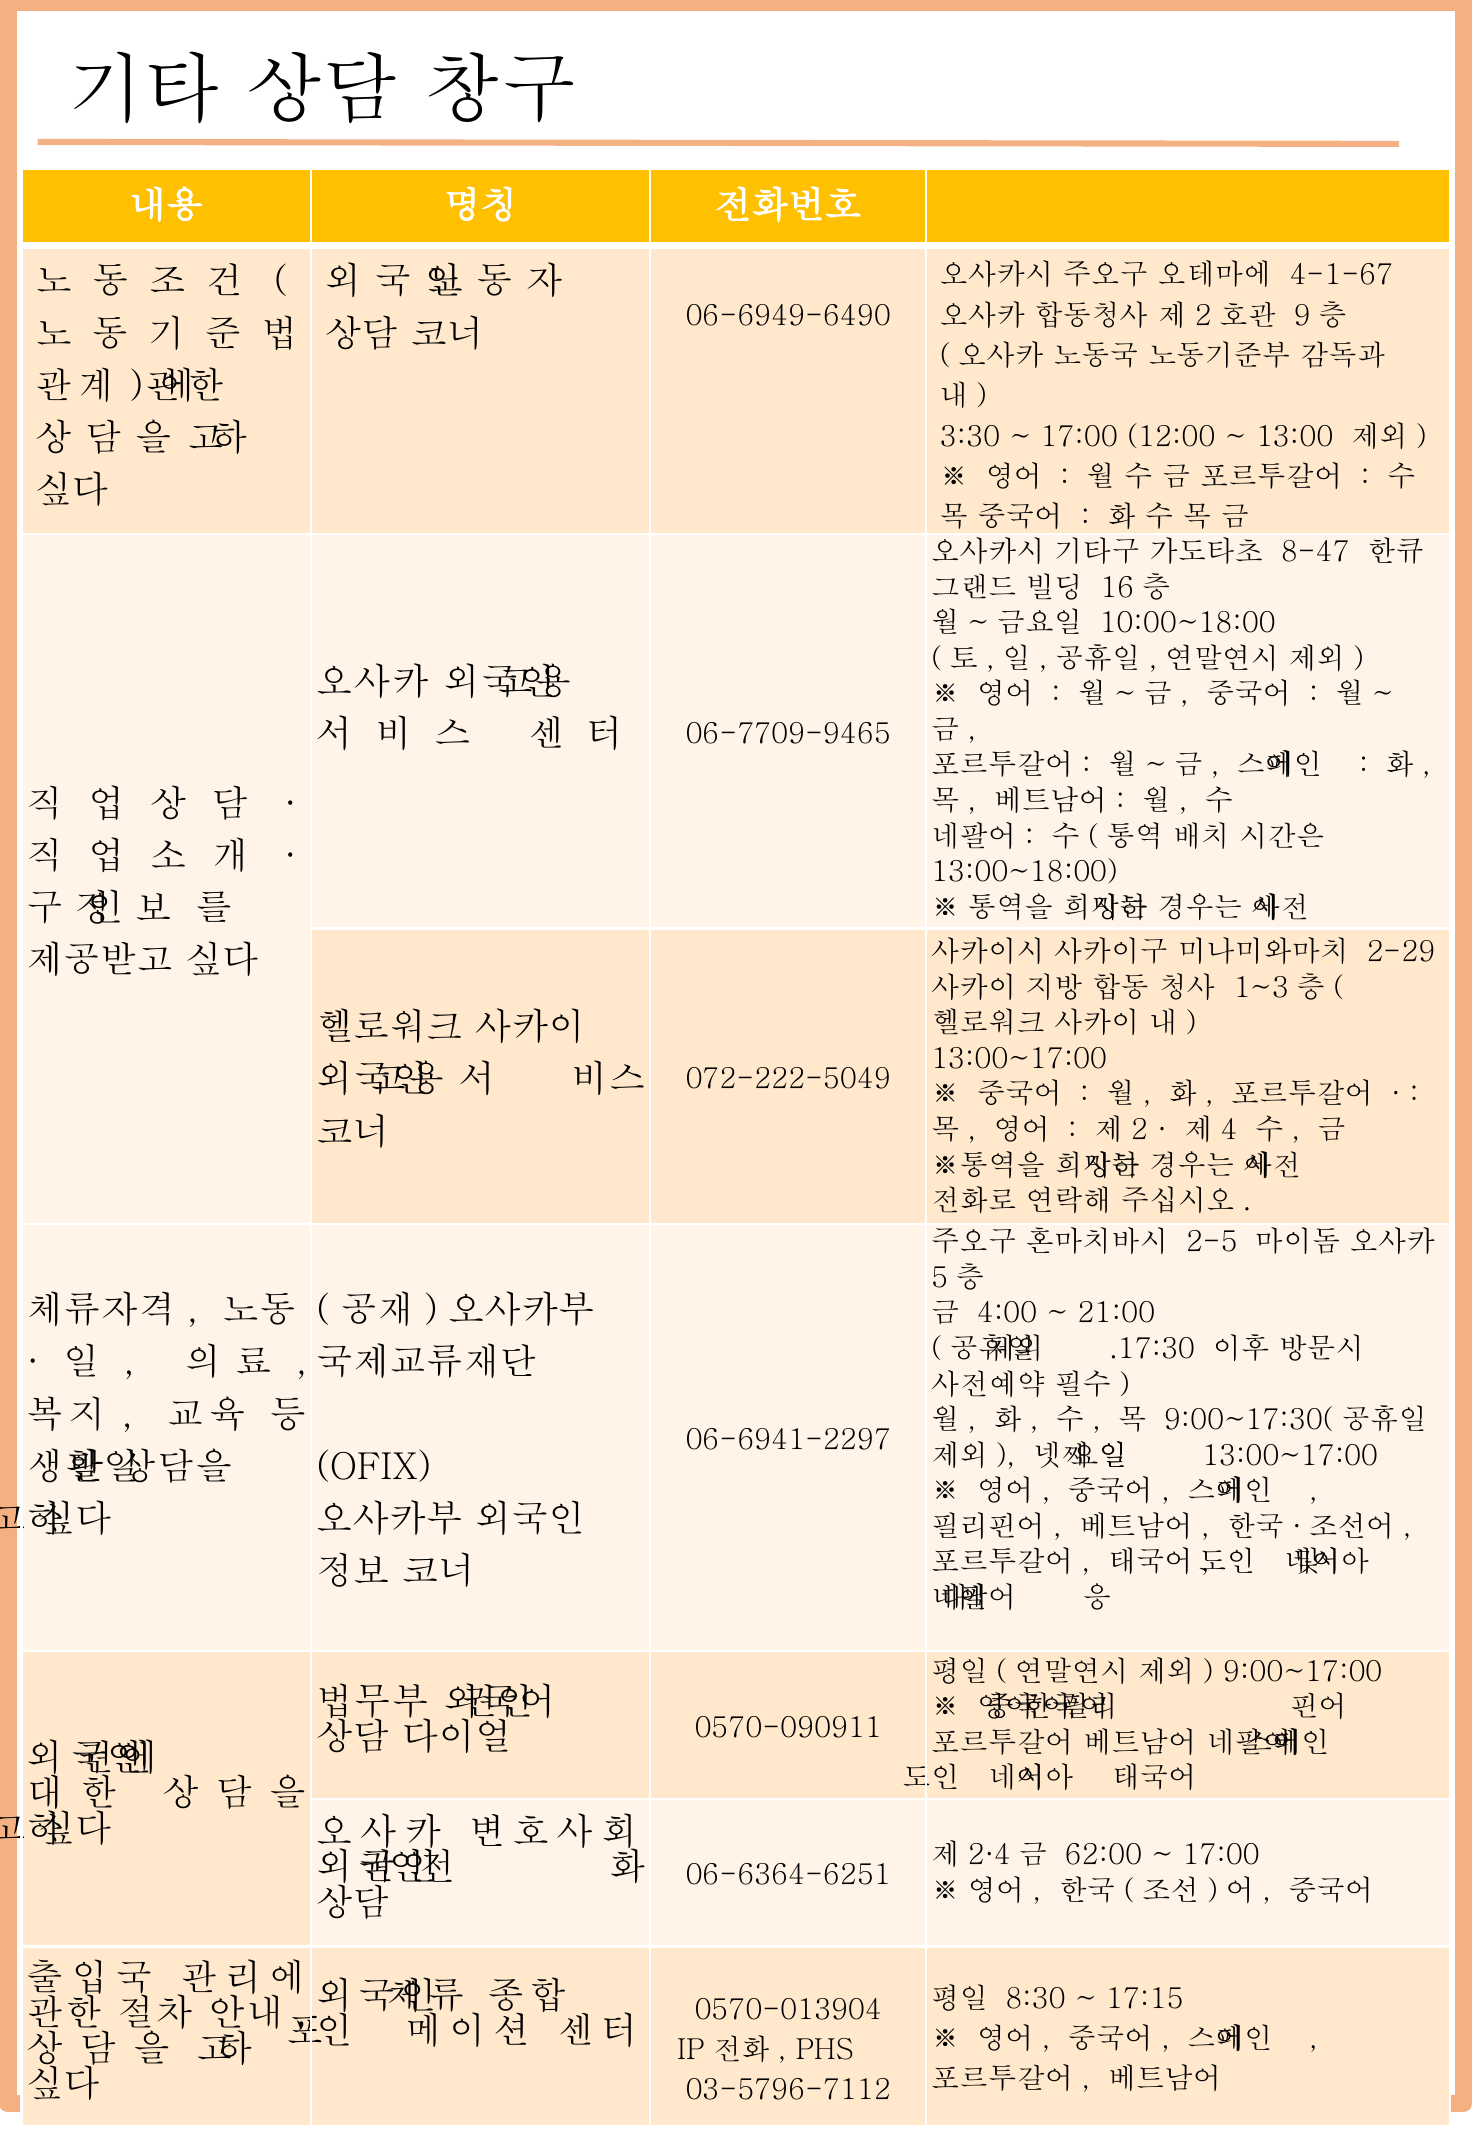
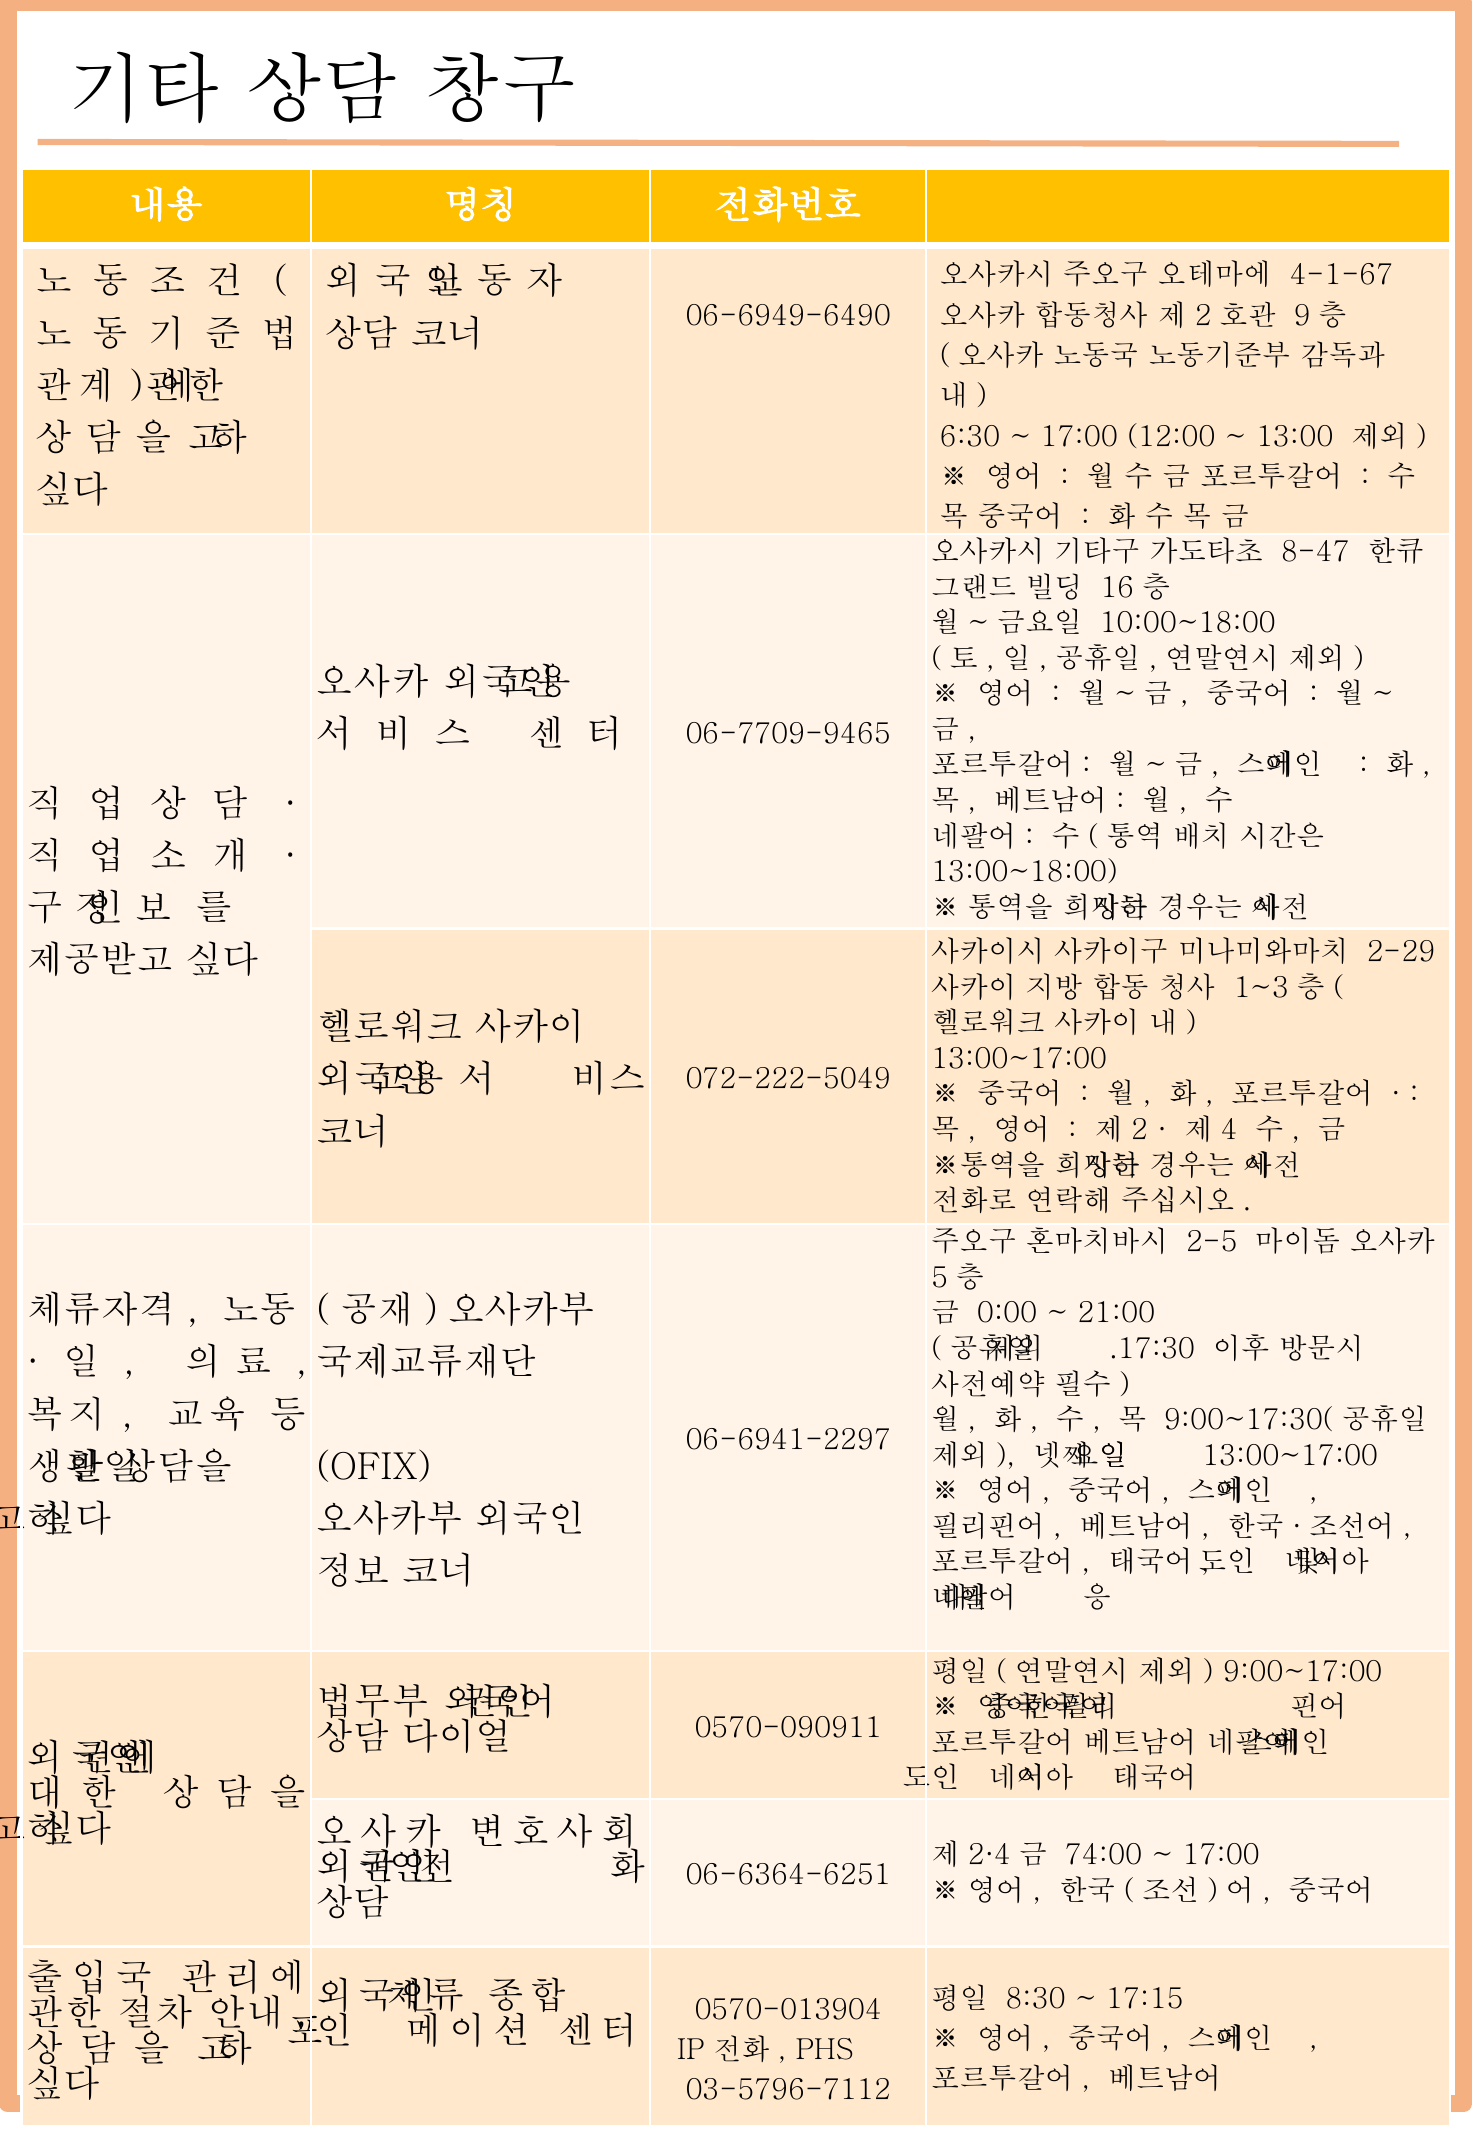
3:30: 3:30 -> 6:30 (970, 437)
4:00: 4:00 -> 0:00 (1007, 1313)
62:00: 62:00 -> 74:00 (1103, 1855)
